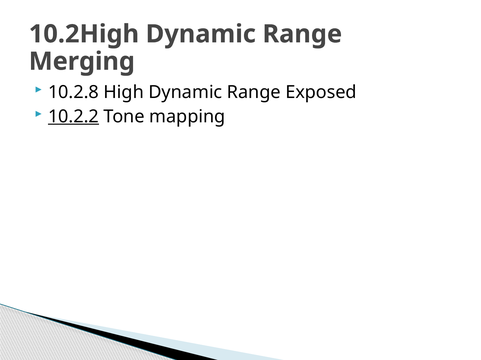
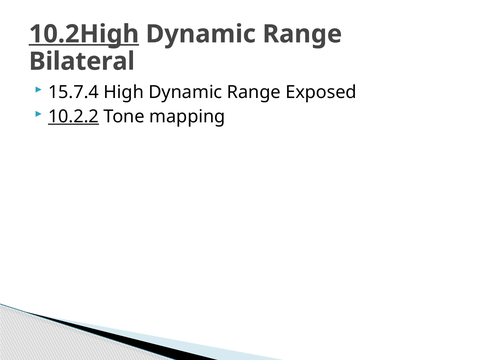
10.2High underline: none -> present (84, 34)
Merging: Merging -> Bilateral (82, 62)
10.2.8: 10.2.8 -> 15.7.4 (73, 92)
